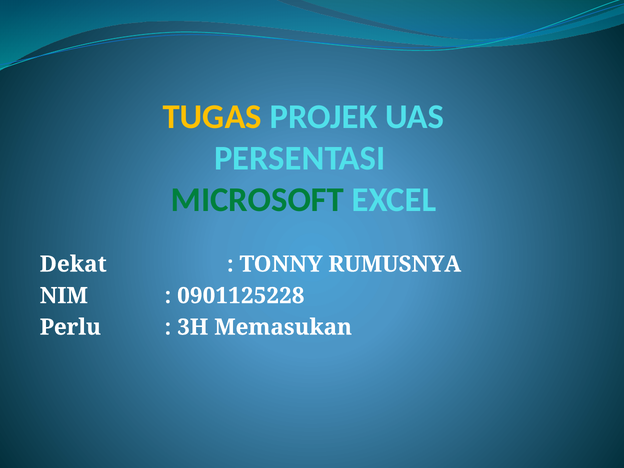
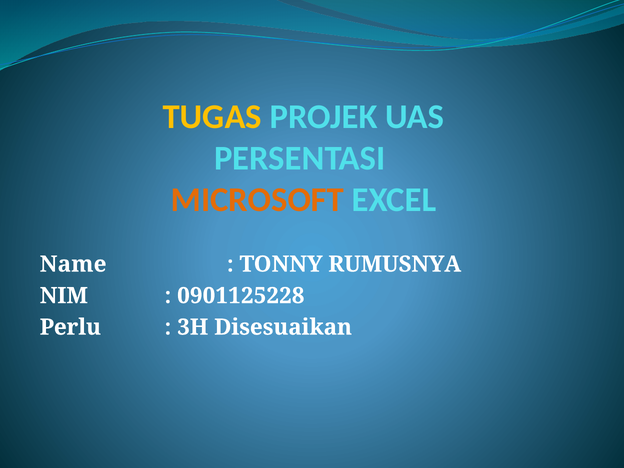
MICROSOFT colour: green -> orange (257, 200)
Dekat: Dekat -> Name (73, 264)
Memasukan: Memasukan -> Disesuaikan (283, 327)
